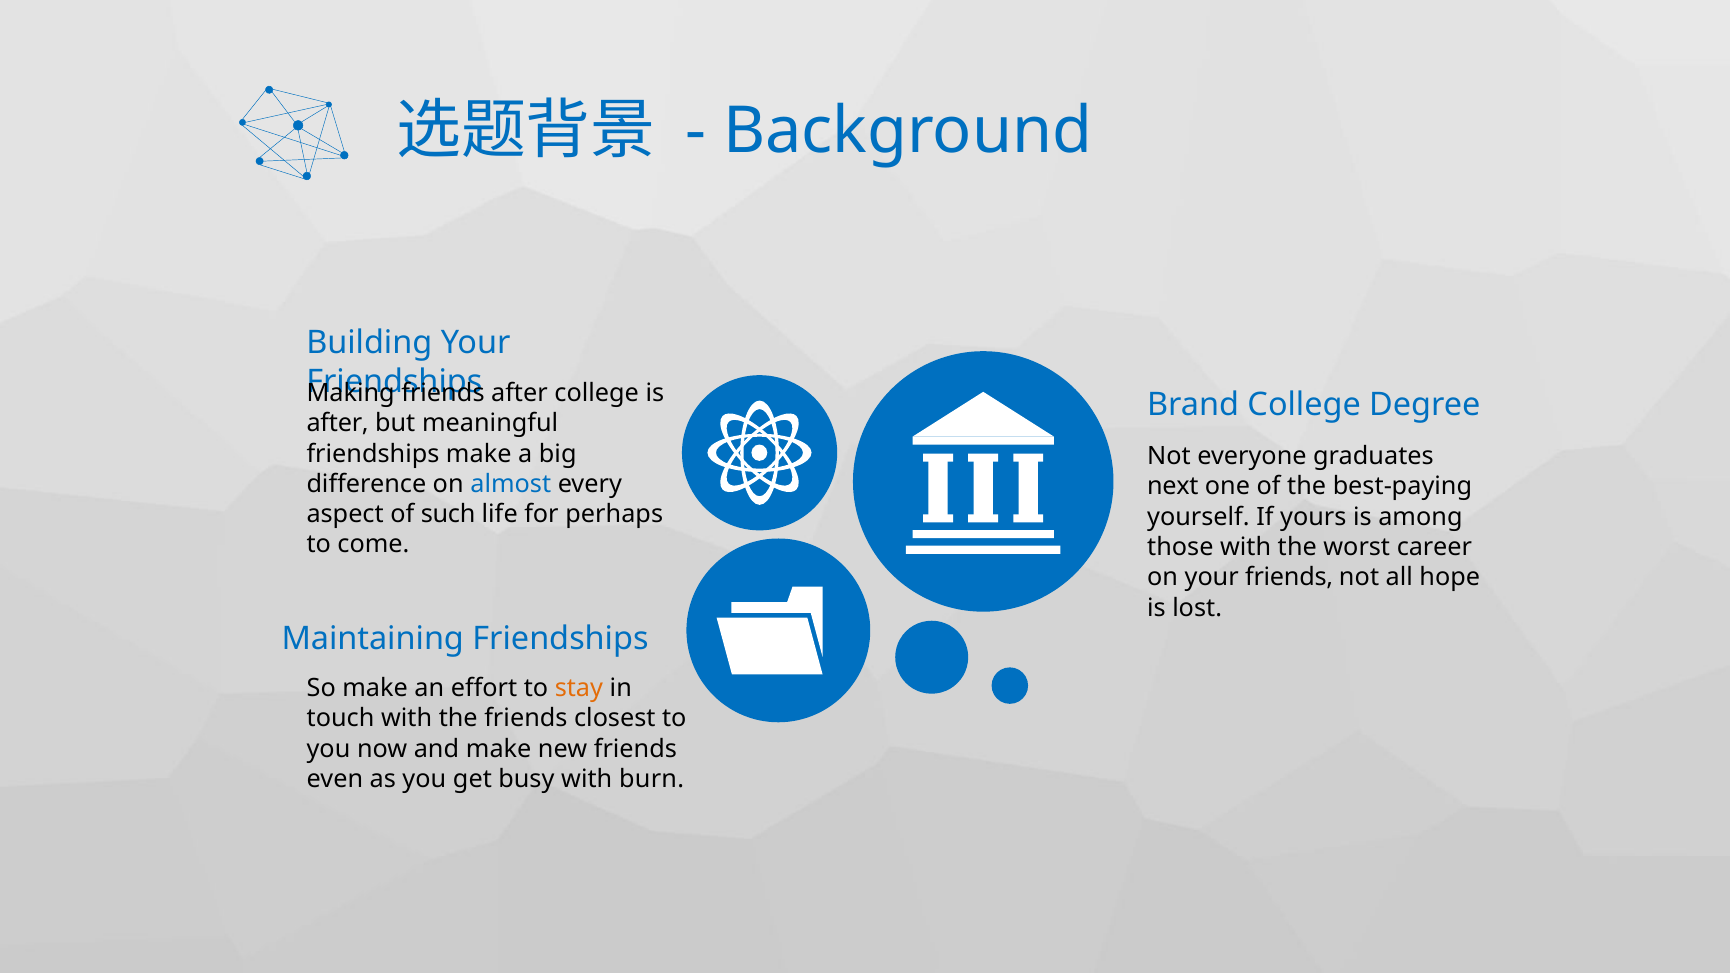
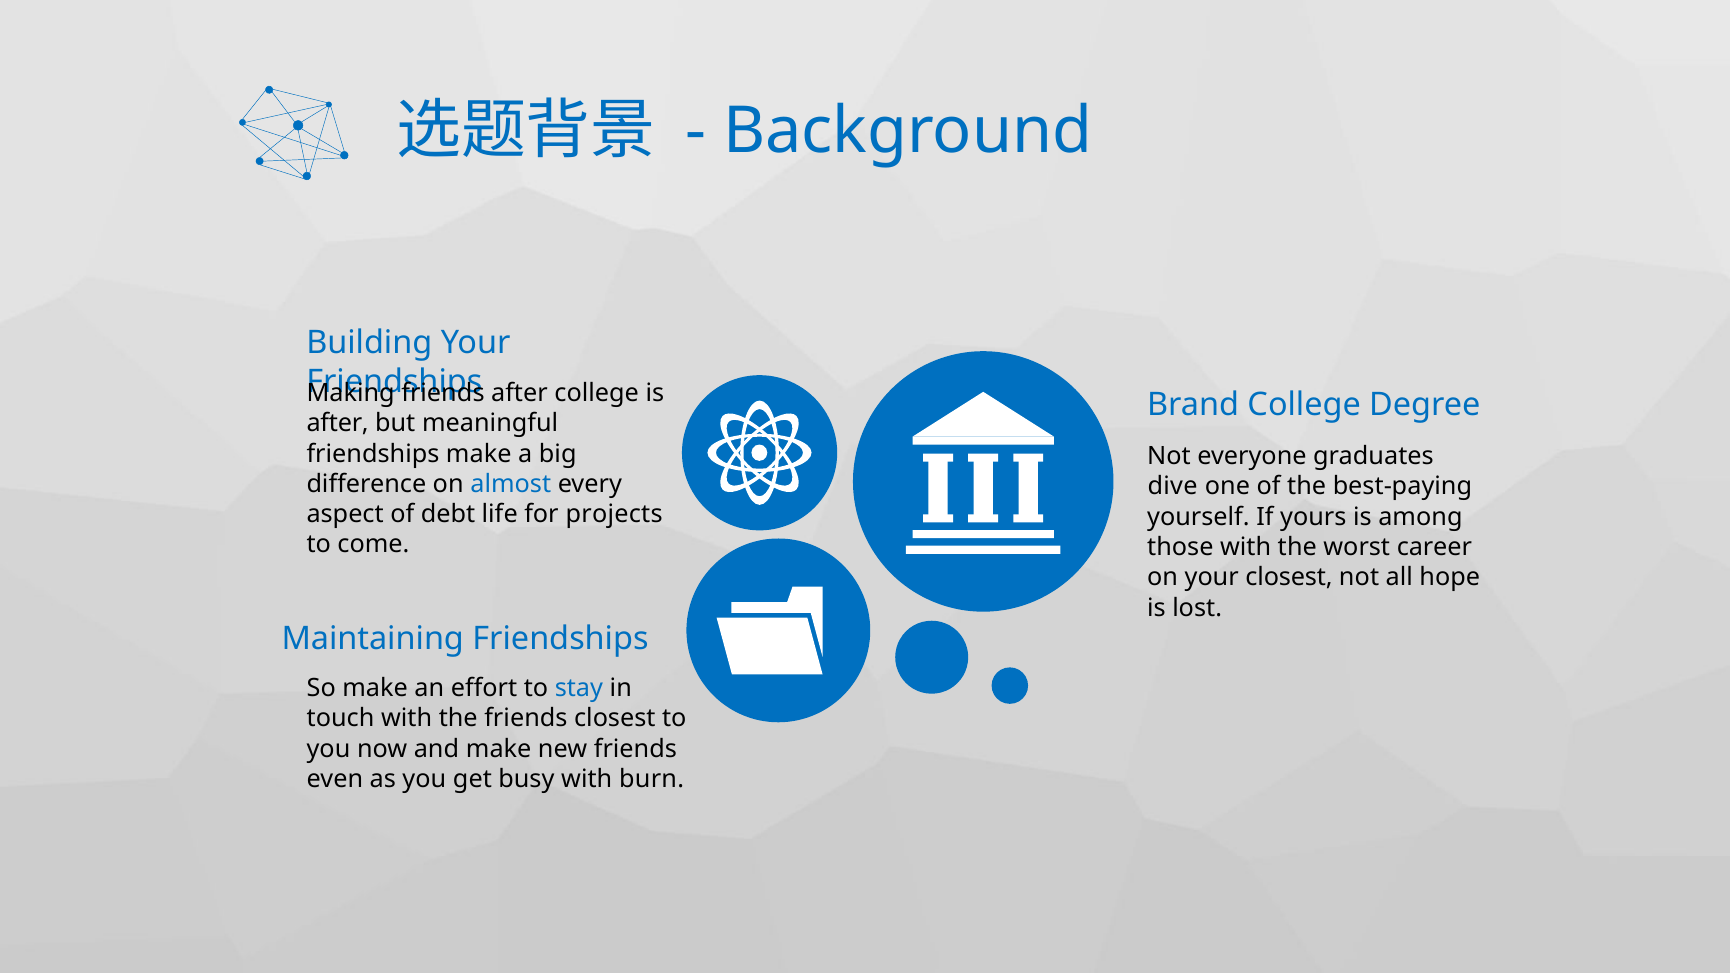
next: next -> dive (1173, 487)
such: such -> debt (448, 514)
perhaps: perhaps -> projects (614, 514)
your friends: friends -> closest (1289, 578)
stay colour: orange -> blue (579, 688)
